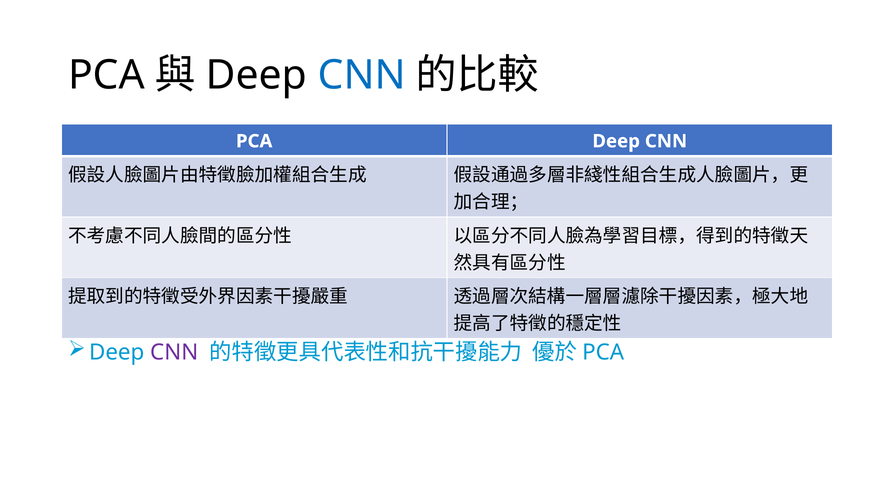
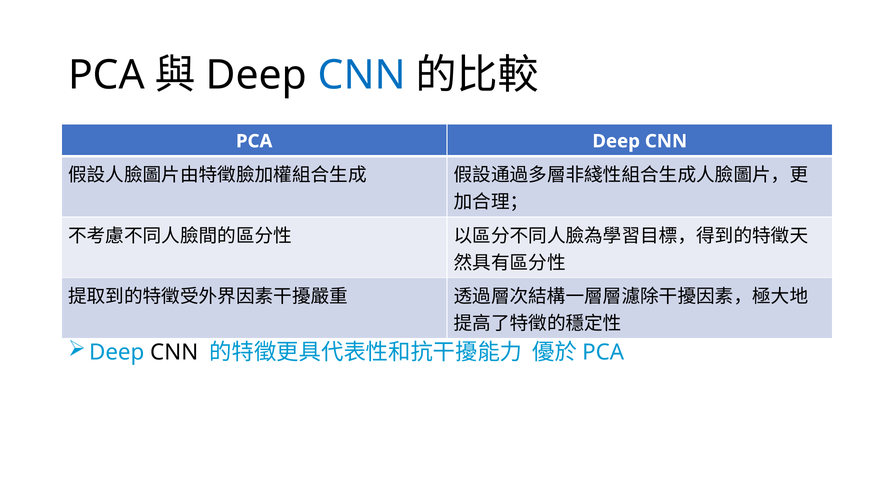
CNN colour: purple -> black (174, 352)
